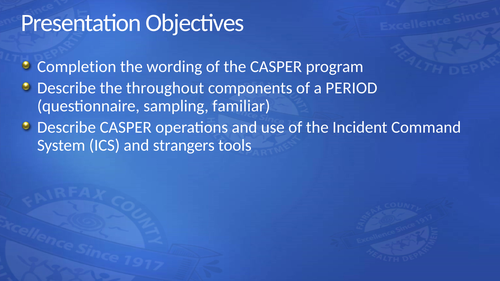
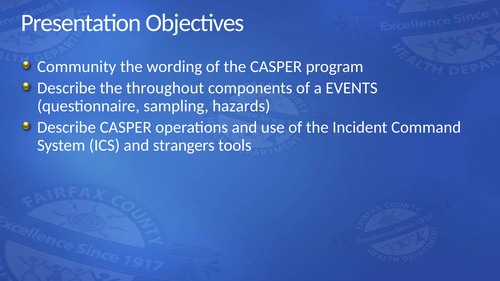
Completion: Completion -> Community (77, 67)
PERIOD: PERIOD -> EVENTS (352, 88)
familiar: familiar -> hazards (241, 106)
